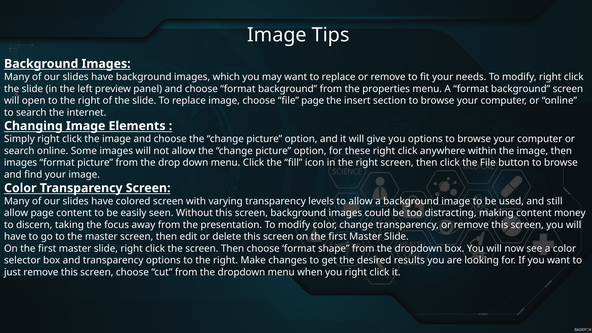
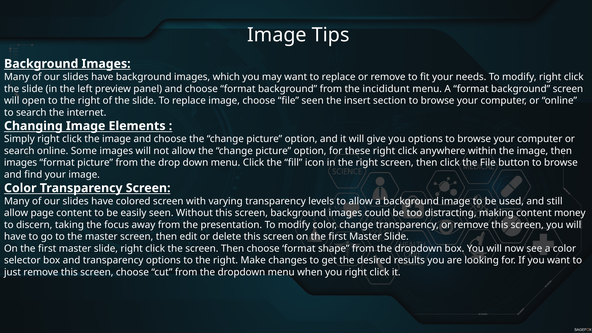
properties: properties -> incididunt (386, 89)
file page: page -> seen (313, 101)
